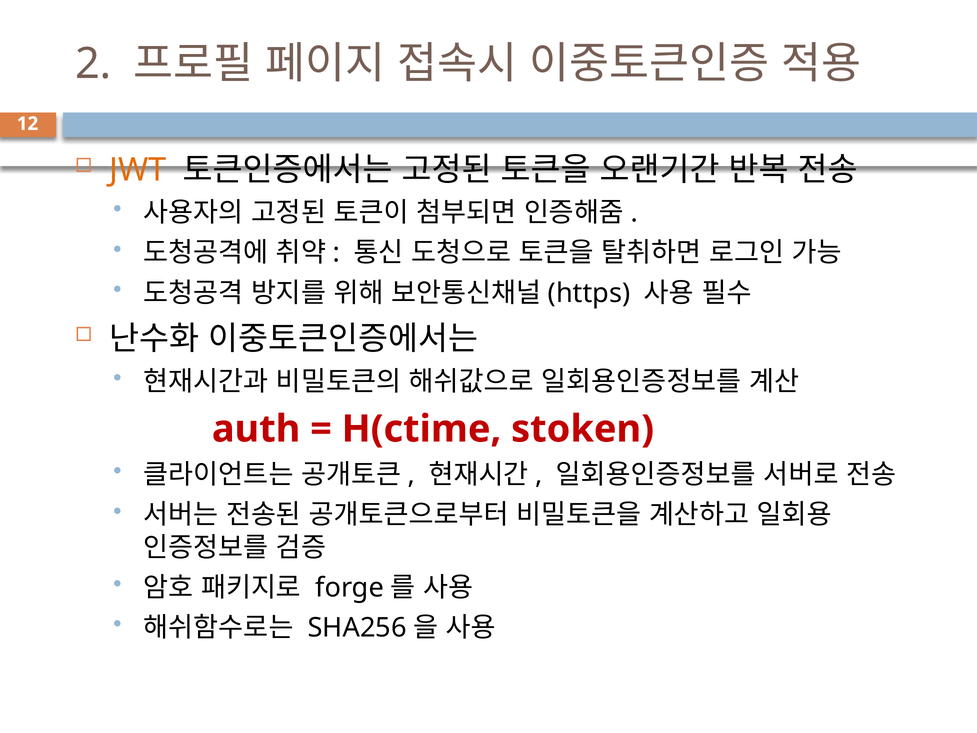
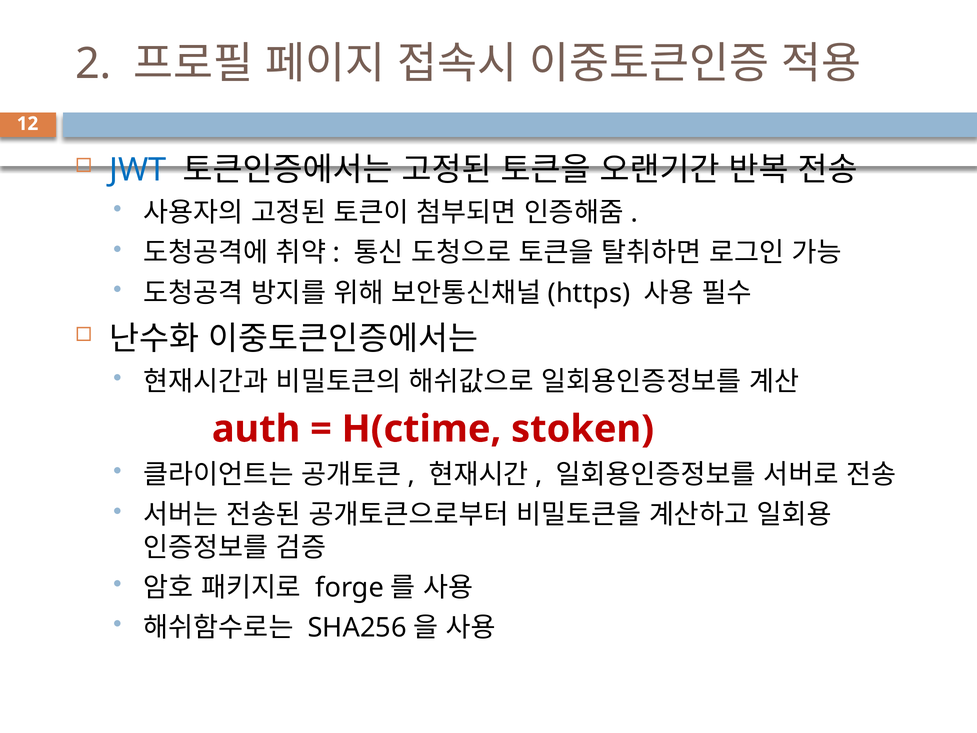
JWT colour: orange -> blue (138, 170)
